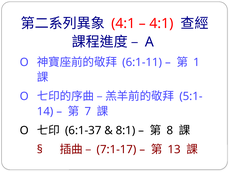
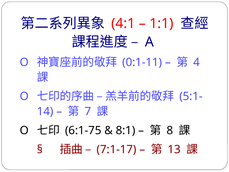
4:1: 4:1 -> 1:1 (161, 23)
6:1-11: 6:1-11 -> 0:1-11 (142, 62)
1: 1 -> 4 (197, 62)
6:1-37: 6:1-37 -> 6:1-75 (83, 130)
